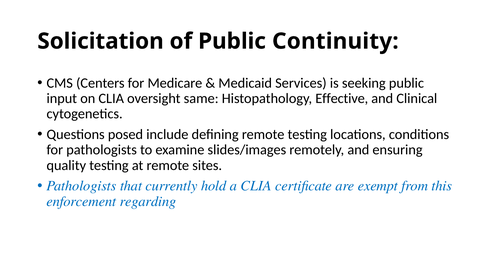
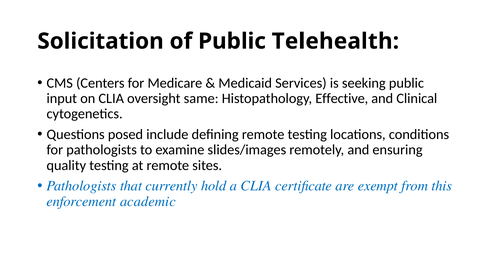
Continuity: Continuity -> Telehealth (335, 41)
regarding: regarding -> academic (148, 201)
